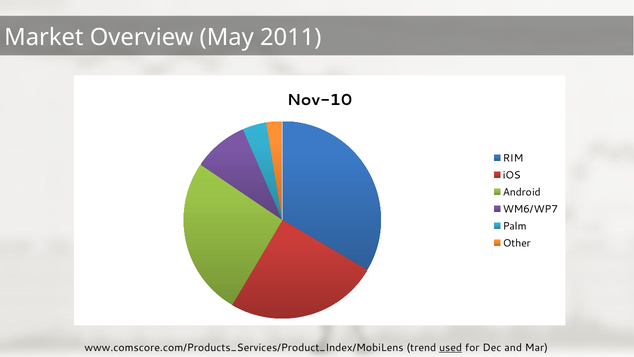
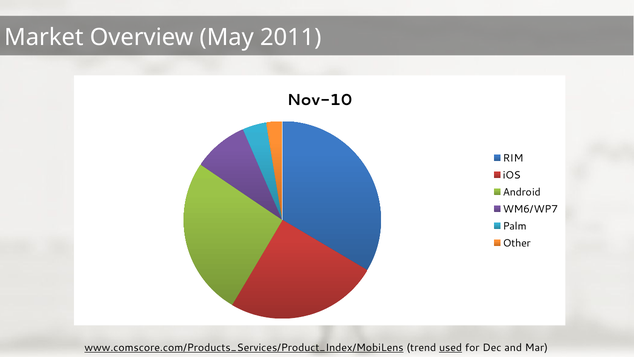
www.comscore.com/Products_Services/Product_Index/MobiLens underline: none -> present (244, 347)
